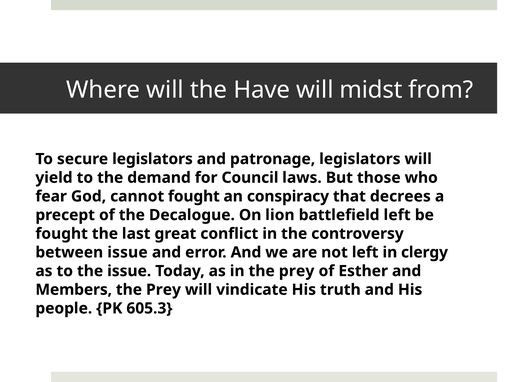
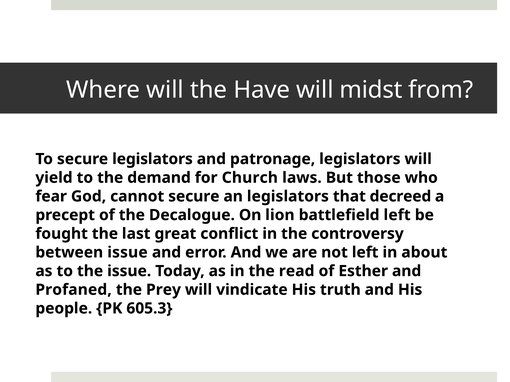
Council: Council -> Church (250, 178)
cannot fought: fought -> secure (194, 197)
an conspiracy: conspiracy -> legislators (288, 197)
decrees: decrees -> decreed (400, 197)
clergy: clergy -> about (424, 253)
in the prey: prey -> read (297, 271)
Members: Members -> Profaned (74, 290)
